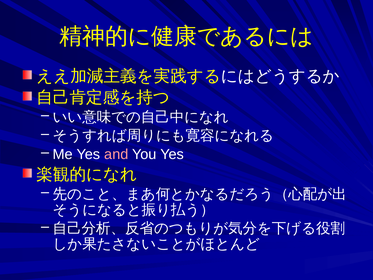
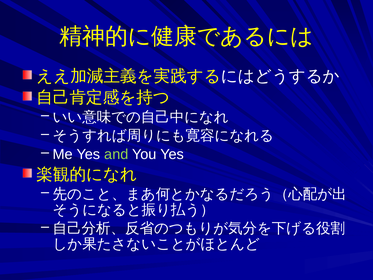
and colour: pink -> light green (116, 154)
